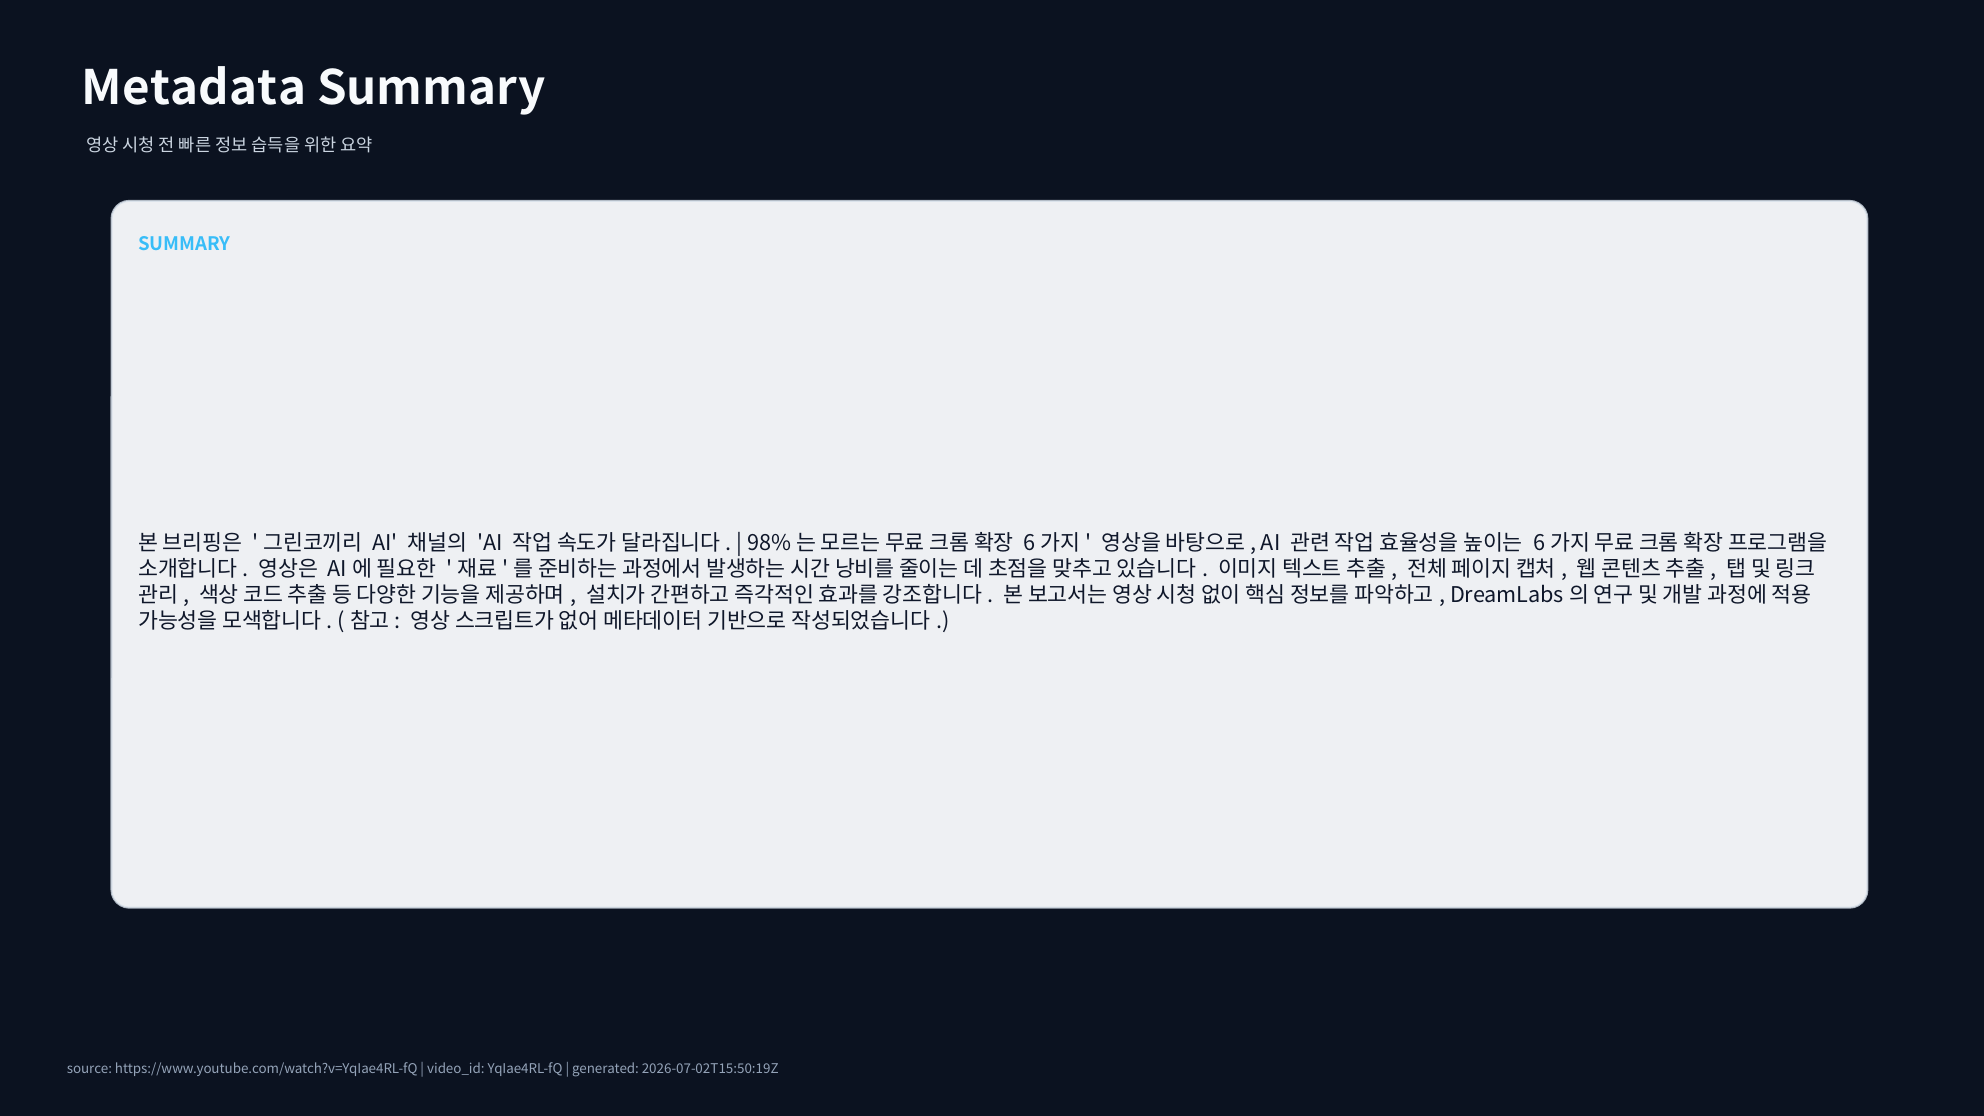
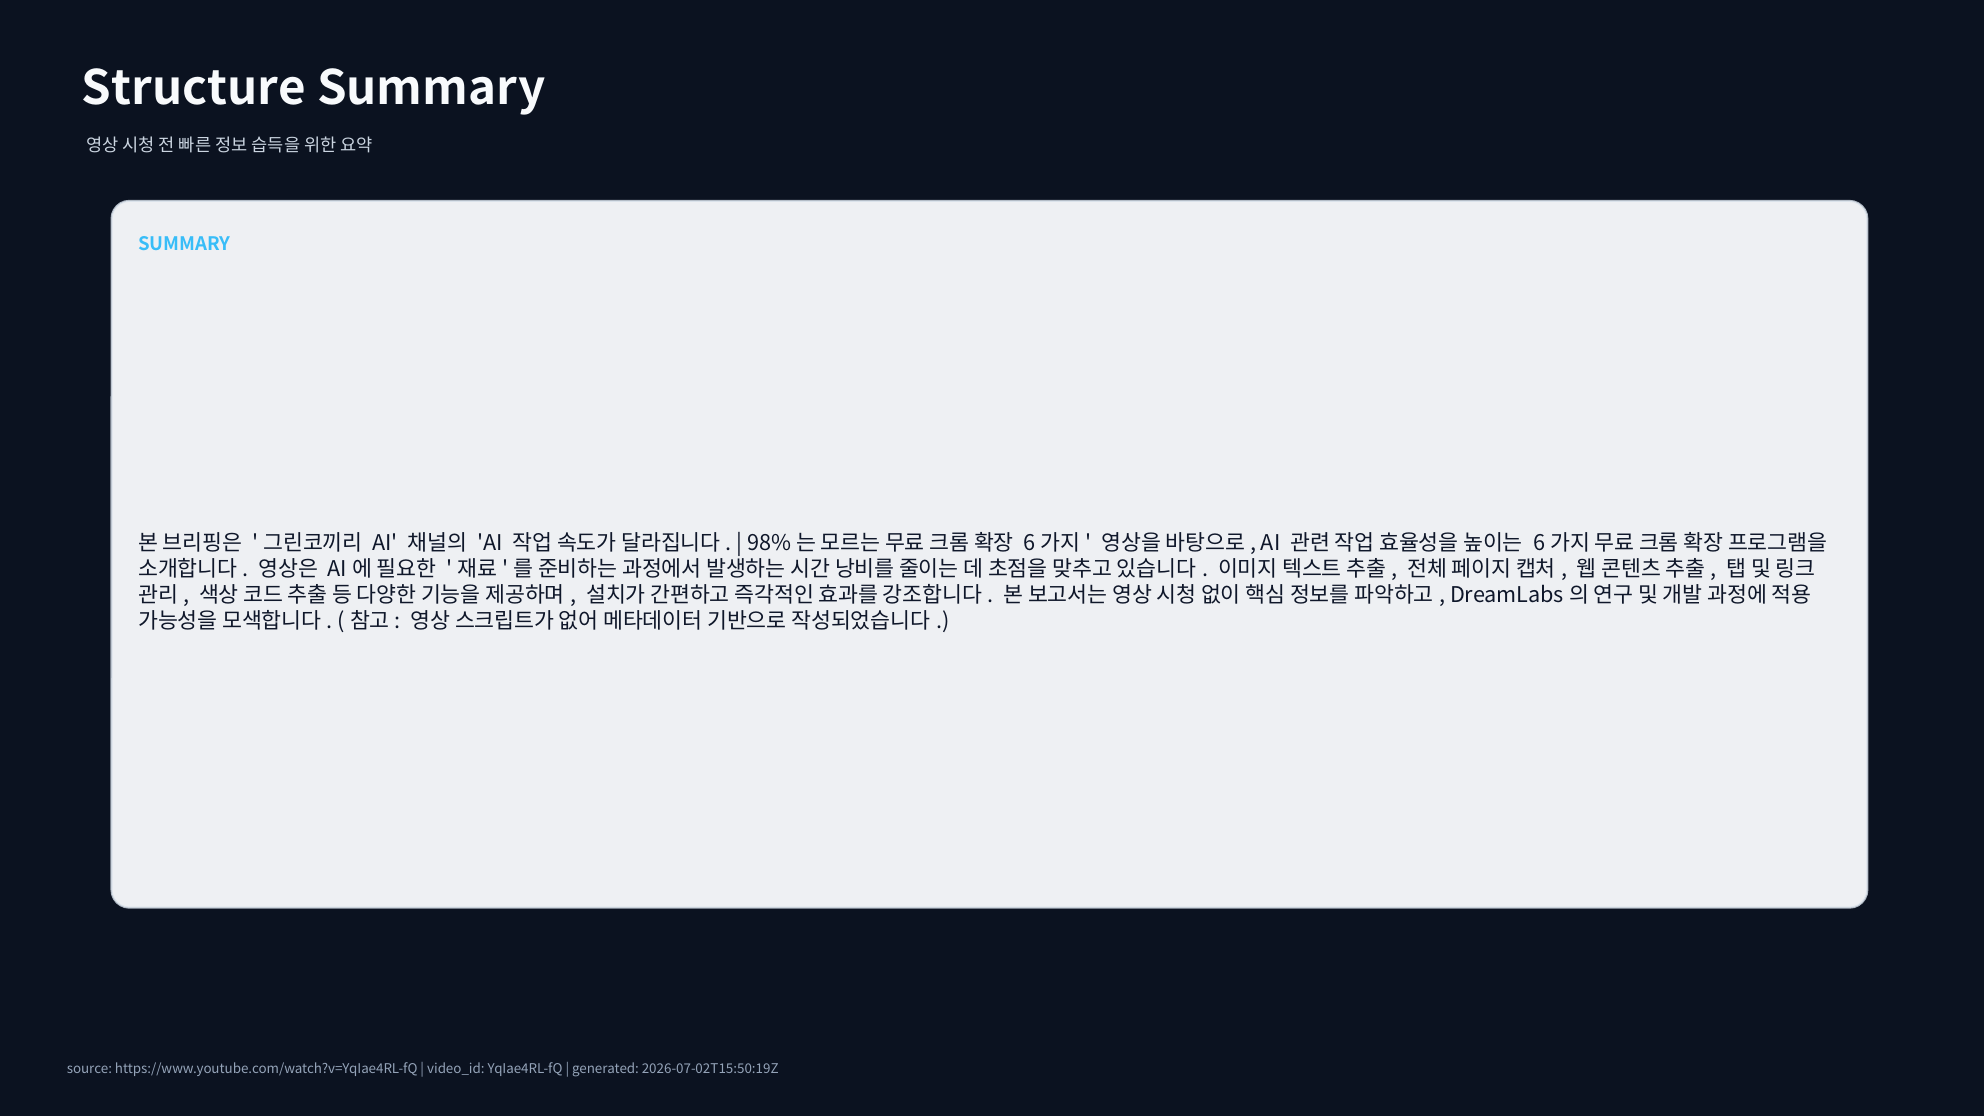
Metadata: Metadata -> Structure (194, 89)
